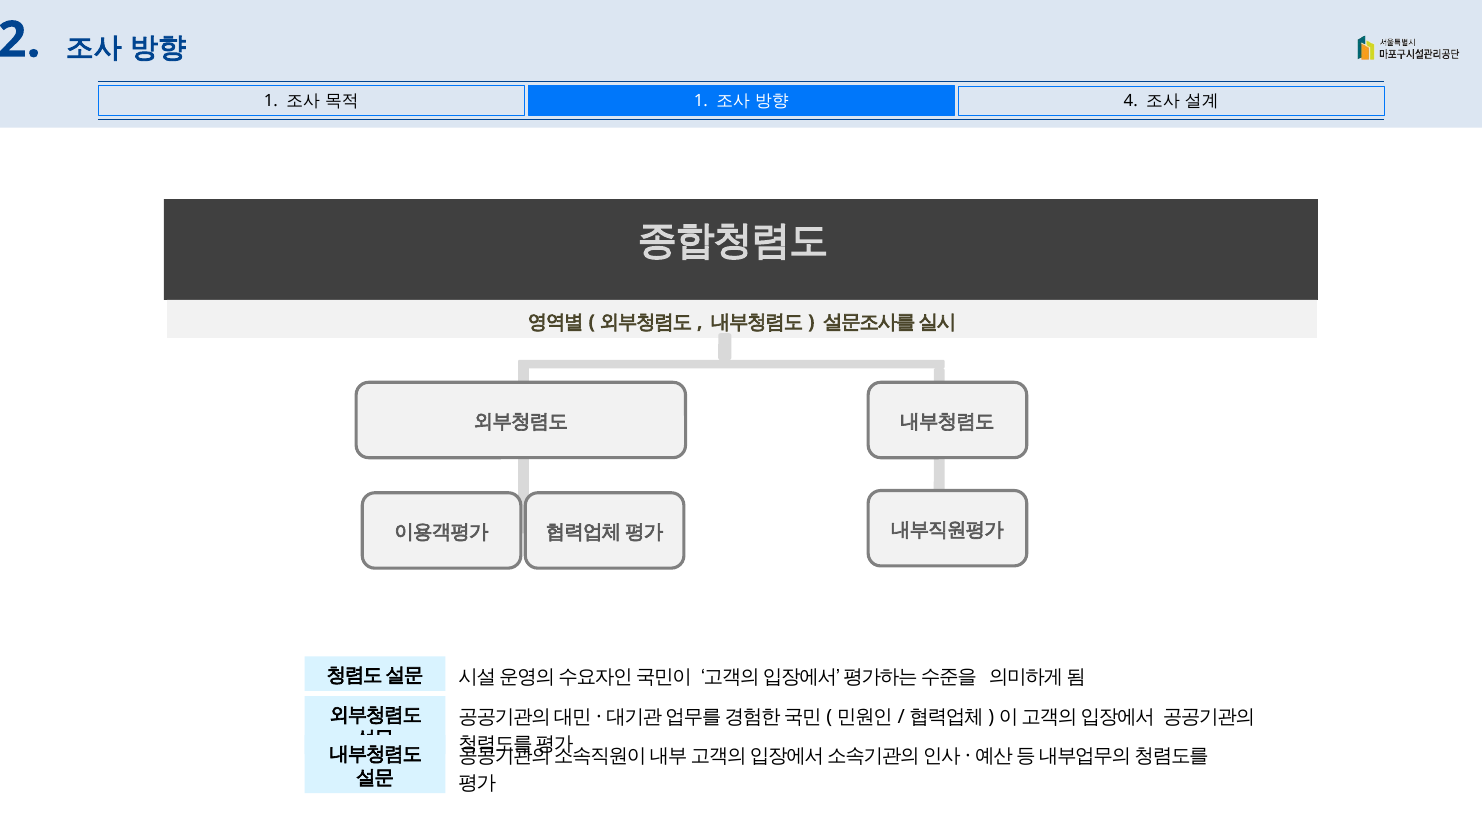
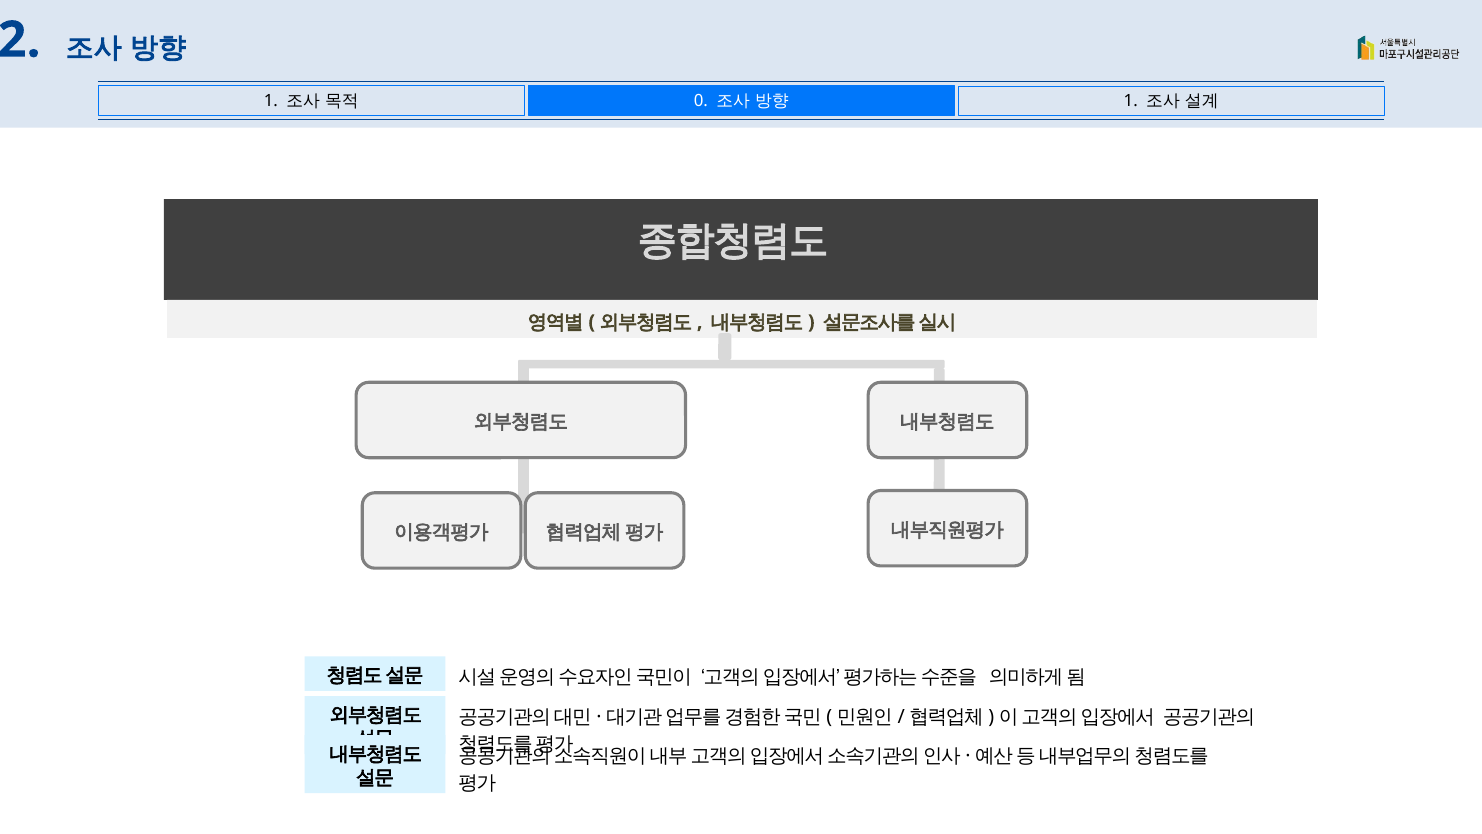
1: 1 -> 0 (701, 101)
4: 4 -> 1 (1131, 101)
